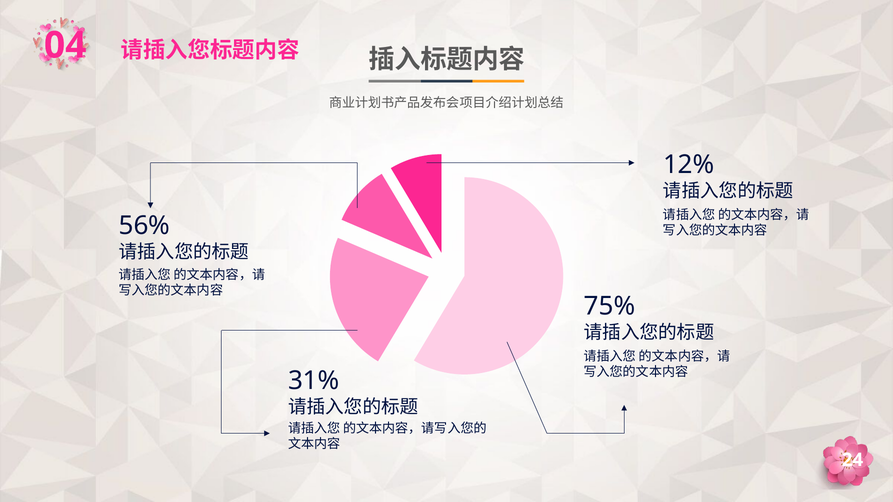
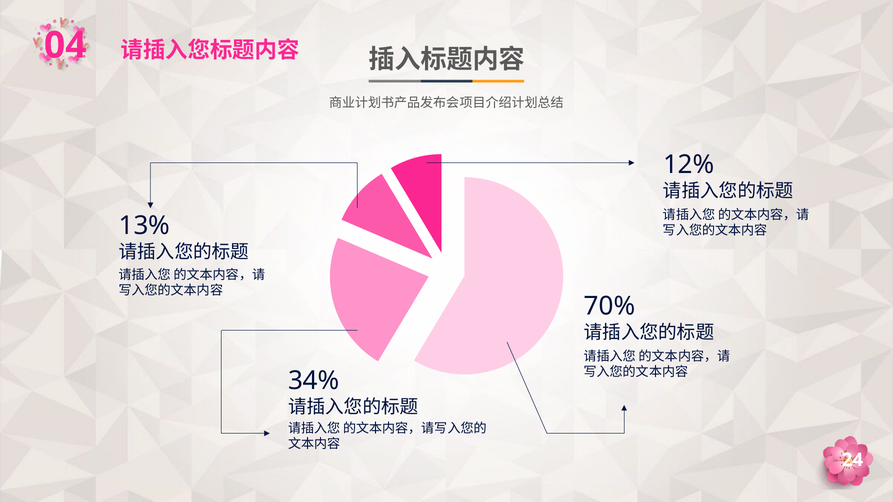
56%: 56% -> 13% (144, 226)
75%: 75% -> 70% (610, 306)
31%: 31% -> 34% (314, 381)
